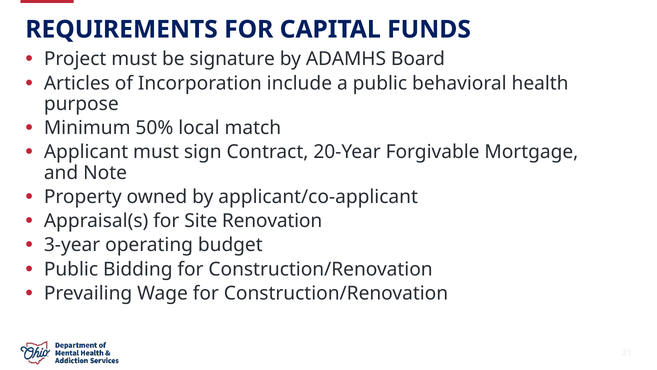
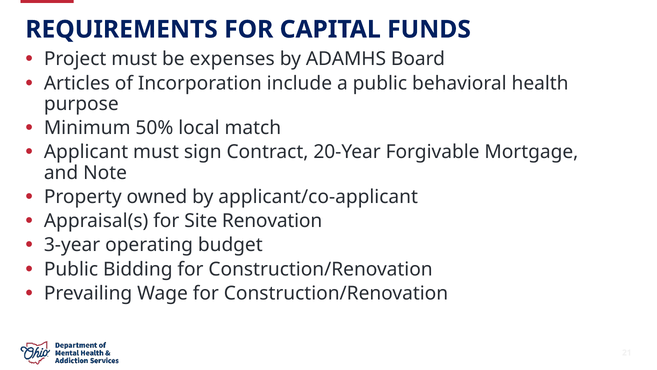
signature: signature -> expenses (232, 59)
